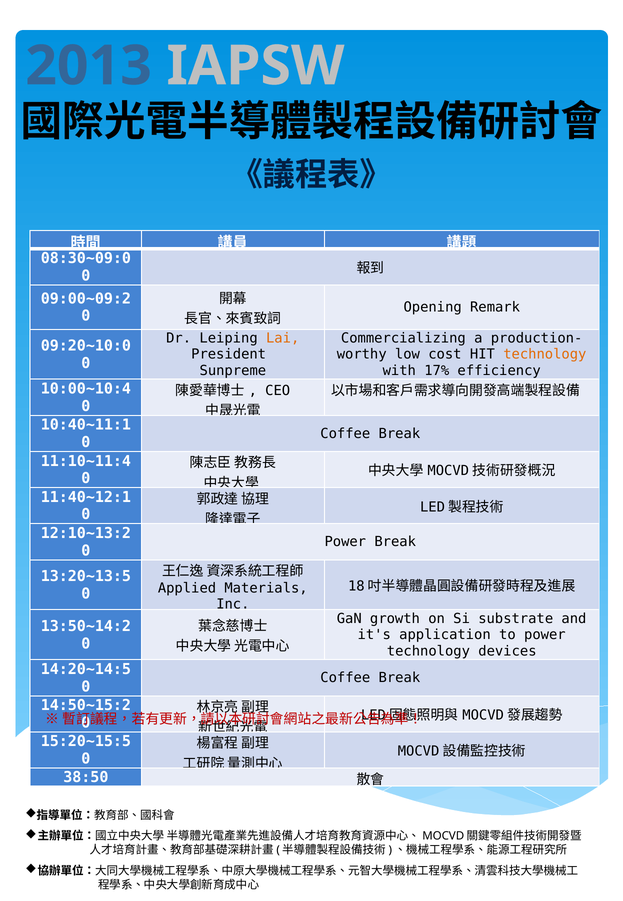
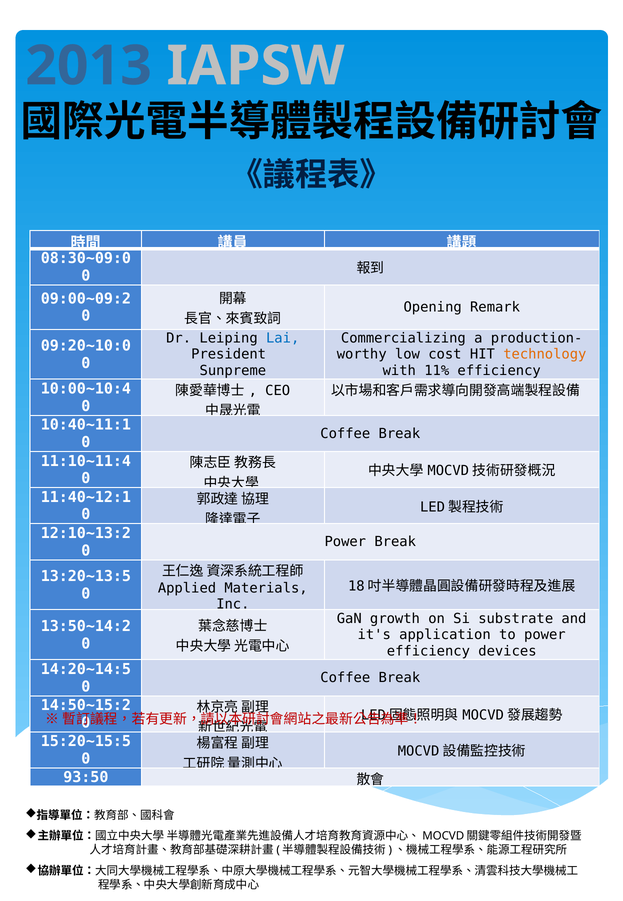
Lai colour: orange -> blue (283, 338)
17%: 17% -> 11% (437, 370)
technology: technology -> efficiency (428, 650)
38:50: 38:50 -> 93:50 (86, 776)
